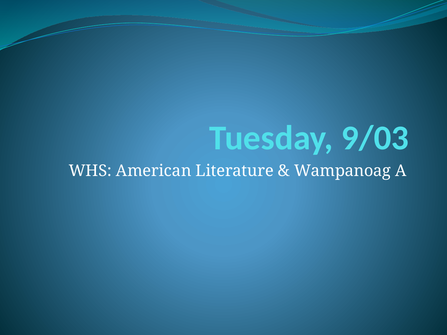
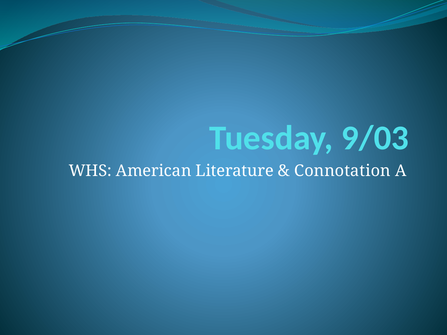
Wampanoag: Wampanoag -> Connotation (342, 171)
